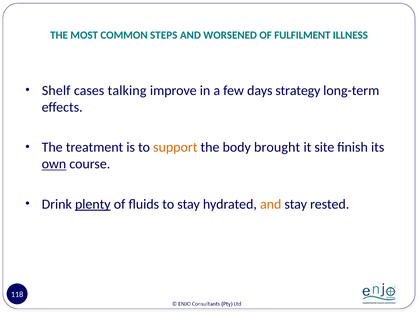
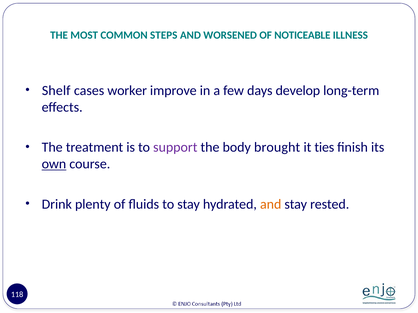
FULFILMENT: FULFILMENT -> NOTICEABLE (302, 35)
talking: talking -> worker (127, 91)
strategy: strategy -> develop (298, 91)
support colour: orange -> purple (175, 148)
site: site -> ties (324, 148)
plenty underline: present -> none (93, 204)
